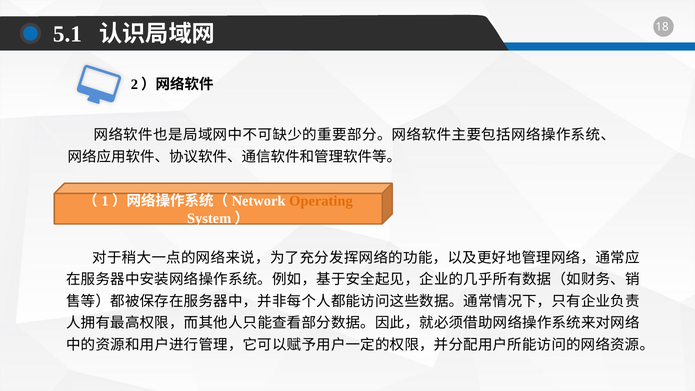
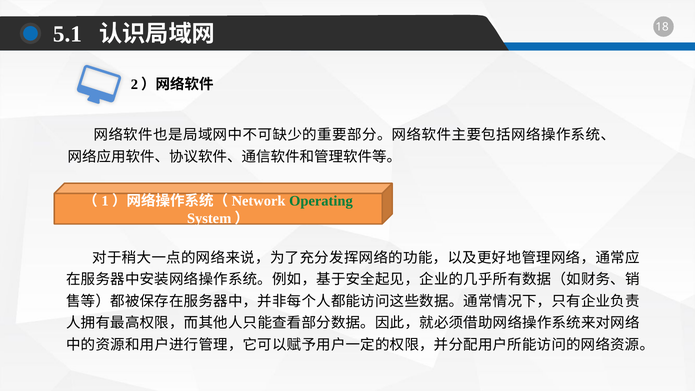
Operating colour: orange -> green (321, 201)
